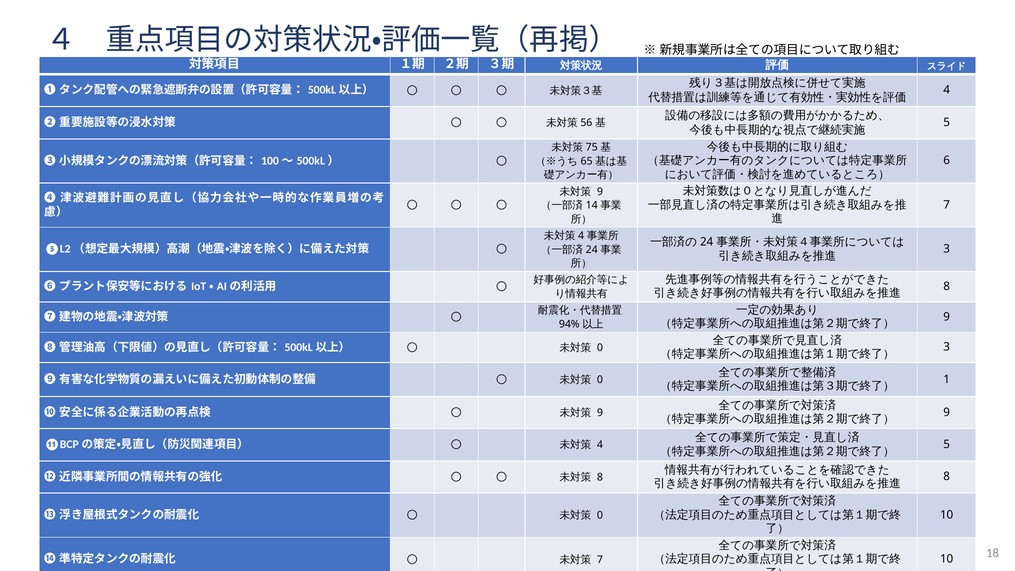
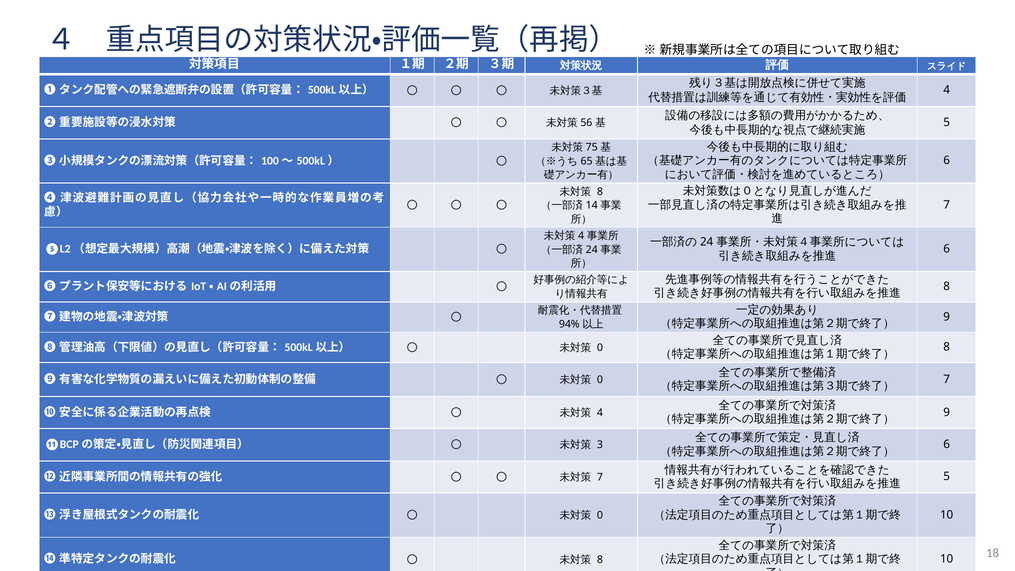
9: 9 -> 8 (600, 192)
3: 3 -> 6 (947, 249)
3: 3 -> 8 (947, 347)
1: 1 -> 7 (947, 379)
9: 9 -> 4 (600, 413)
4: 4 -> 3 (600, 445)
5: 5 -> 6 (947, 444)
8: 8 -> 7 (600, 477)
8: 8 -> 5 (947, 477)
7: 7 -> 8 (600, 559)
